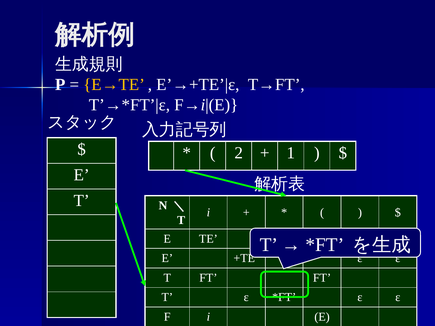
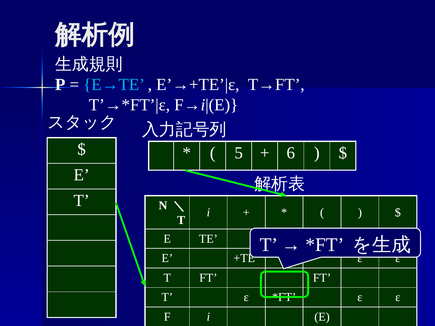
E→TE colour: yellow -> light blue (114, 85)
2: 2 -> 5 (239, 153)
1: 1 -> 6 (291, 153)
